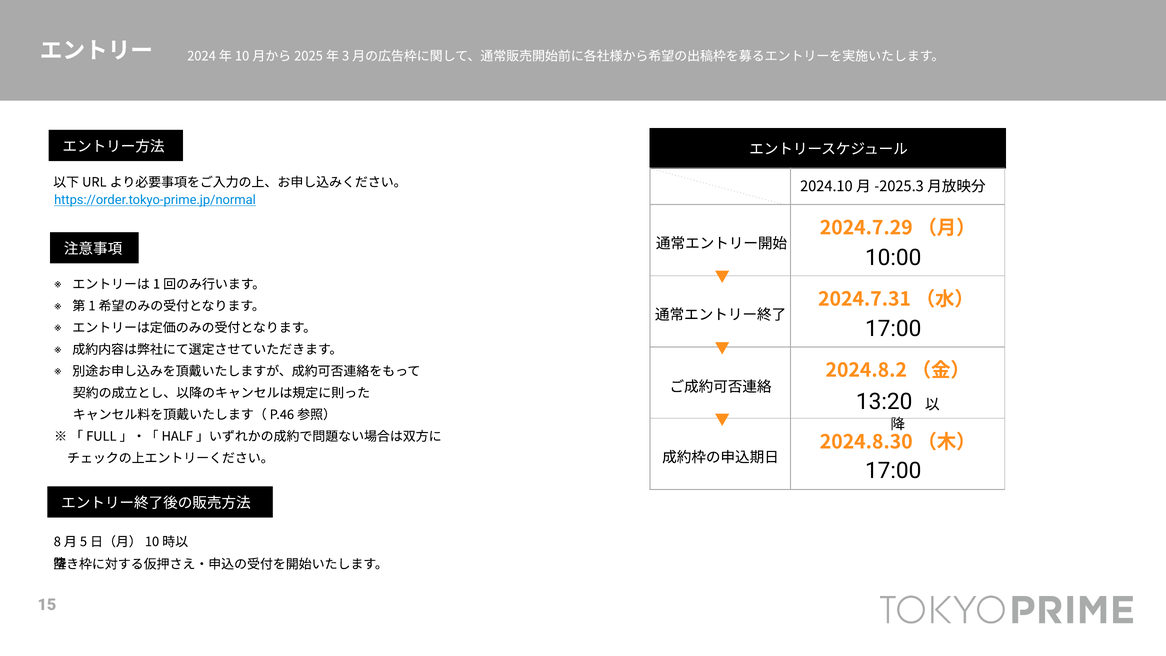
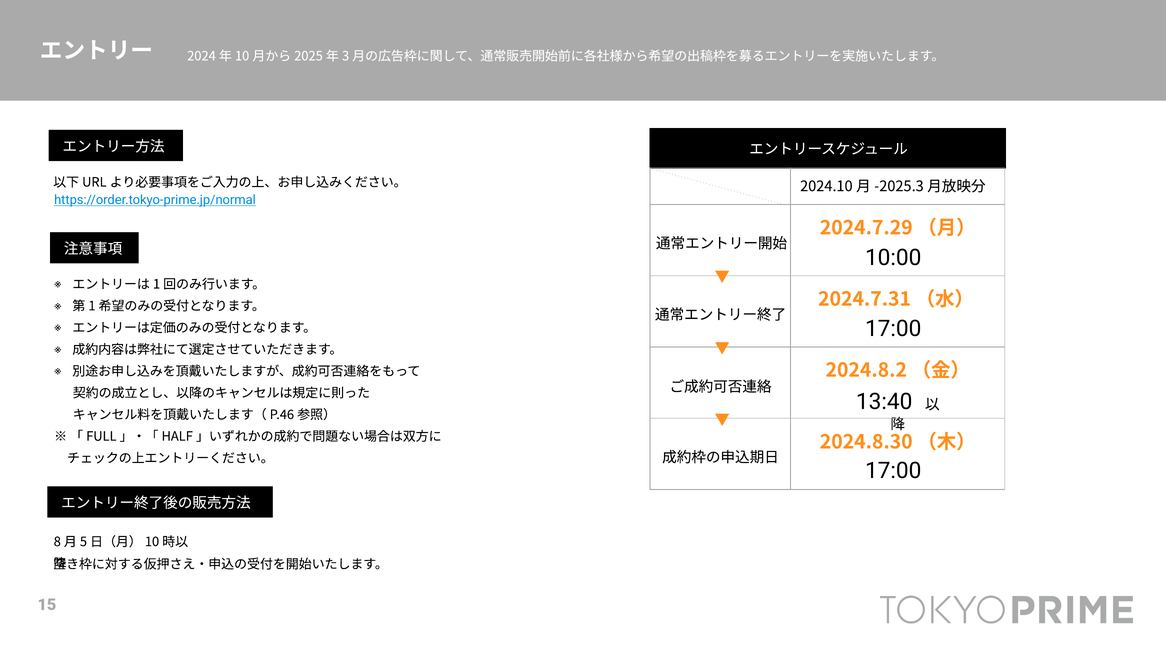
13:20: 13:20 -> 13:40 (884, 402)
